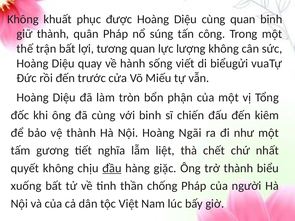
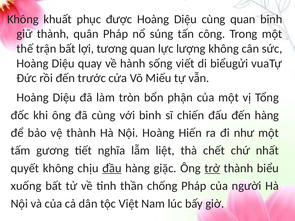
đến kiêm: kiêm -> hàng (267, 115)
Ngãi: Ngãi -> Hiến (190, 133)
trở underline: none -> present (212, 168)
